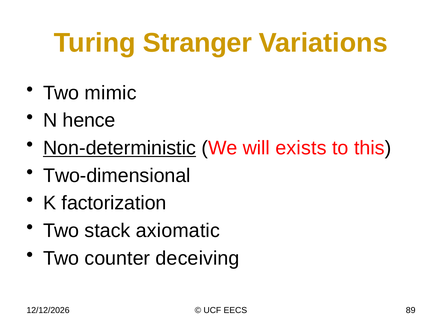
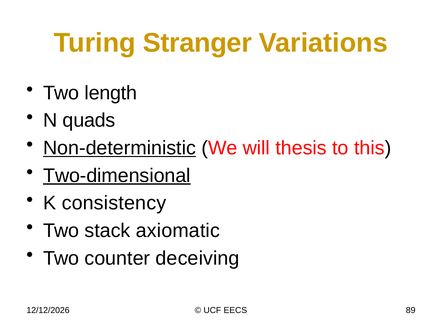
mimic: mimic -> length (111, 93)
hence: hence -> quads (89, 120)
exists: exists -> thesis (301, 148)
Two-dimensional underline: none -> present (117, 175)
factorization: factorization -> consistency (114, 203)
